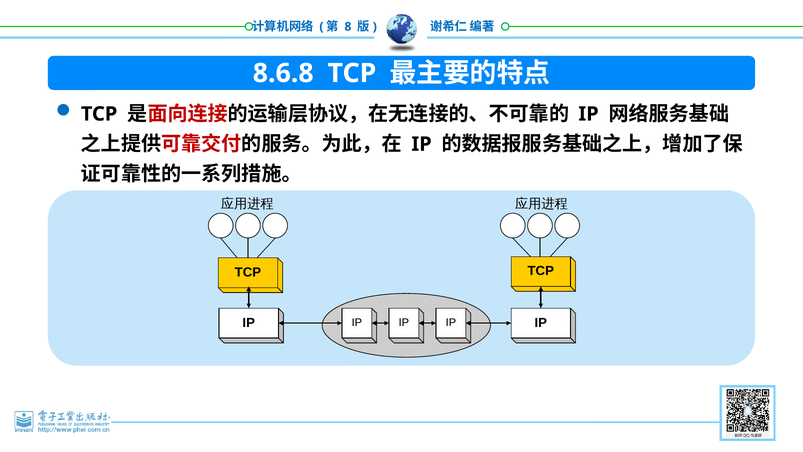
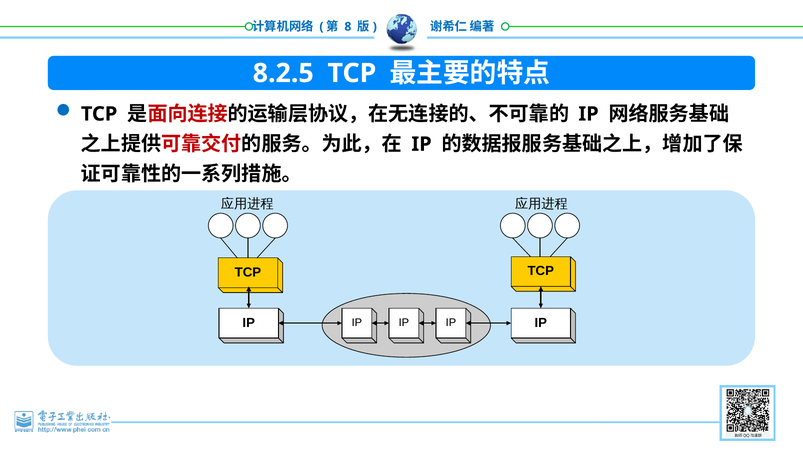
8.6.8: 8.6.8 -> 8.2.5 (283, 73)
